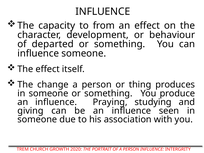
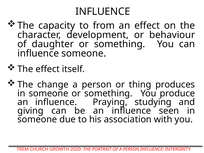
departed: departed -> daughter (53, 44)
